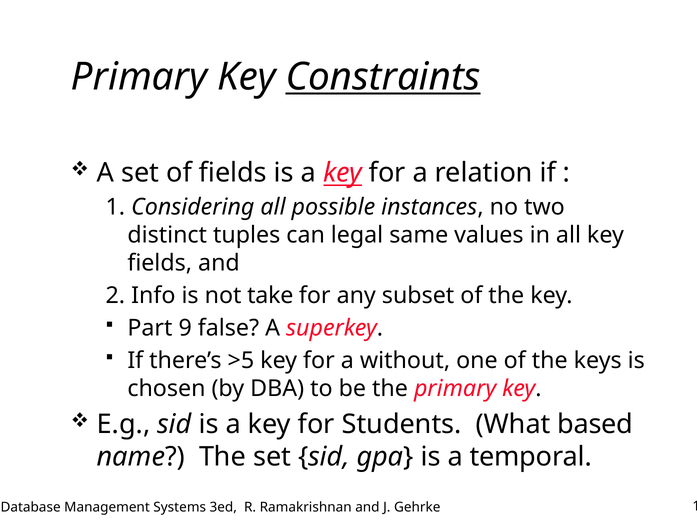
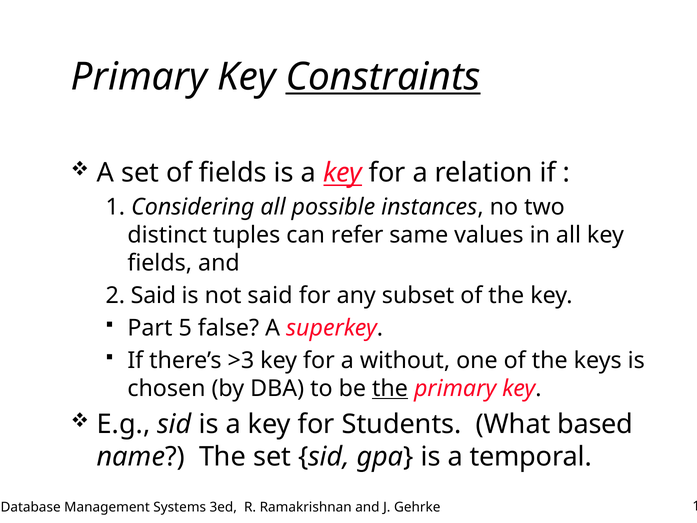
legal: legal -> refer (357, 235)
2 Info: Info -> Said (153, 295)
not take: take -> said (270, 295)
9: 9 -> 5 (185, 328)
>5: >5 -> >3 (241, 360)
the underline: none -> present (390, 388)
